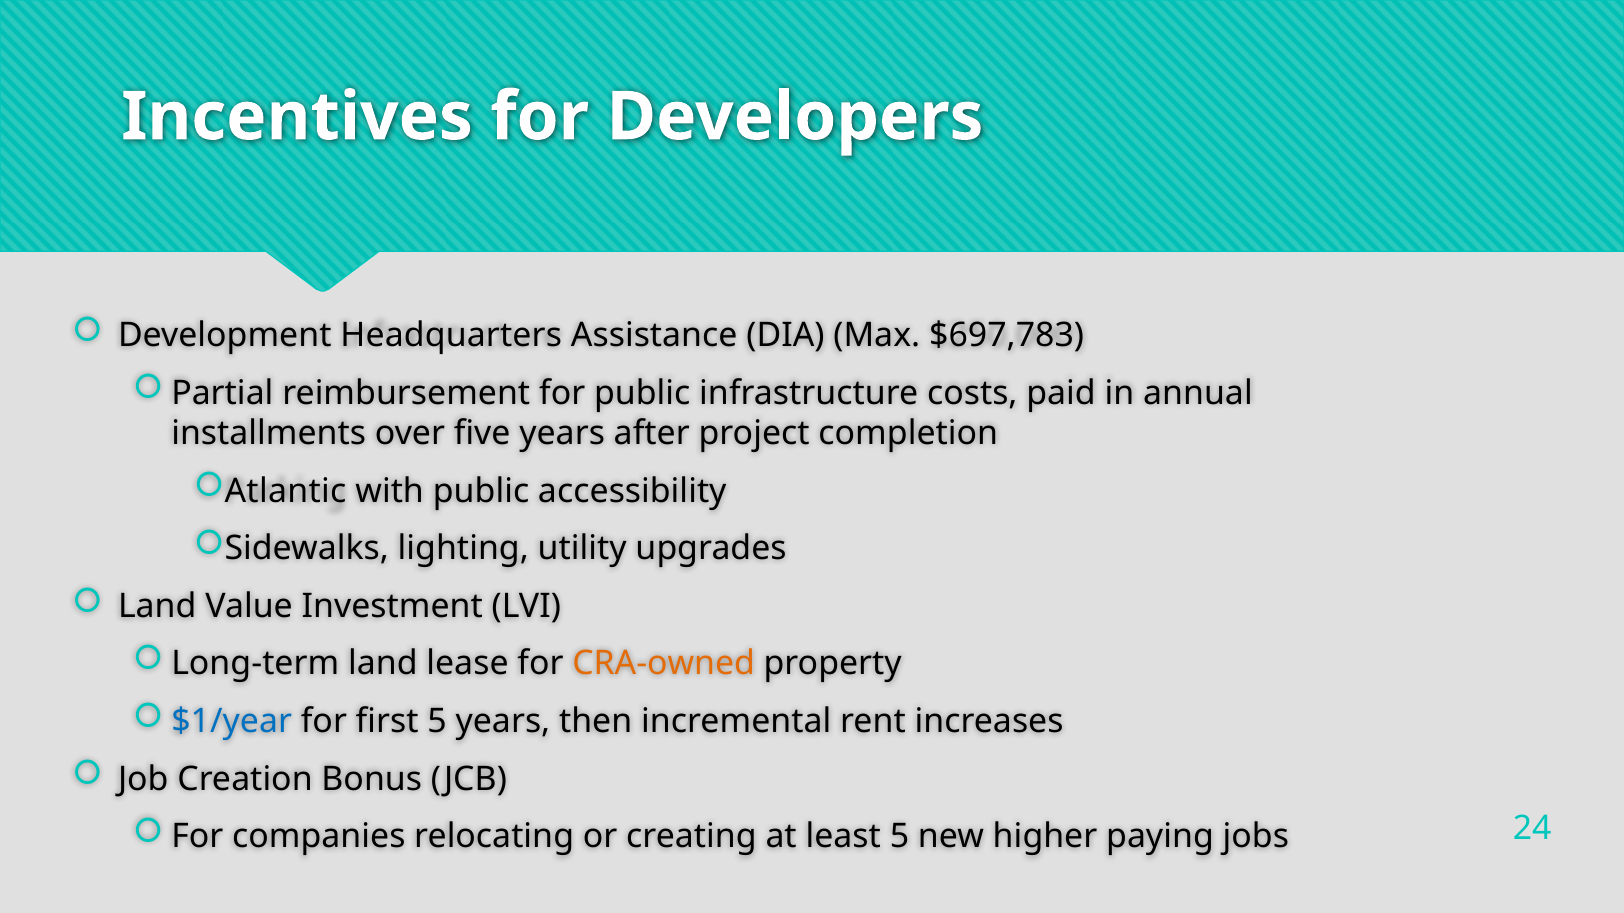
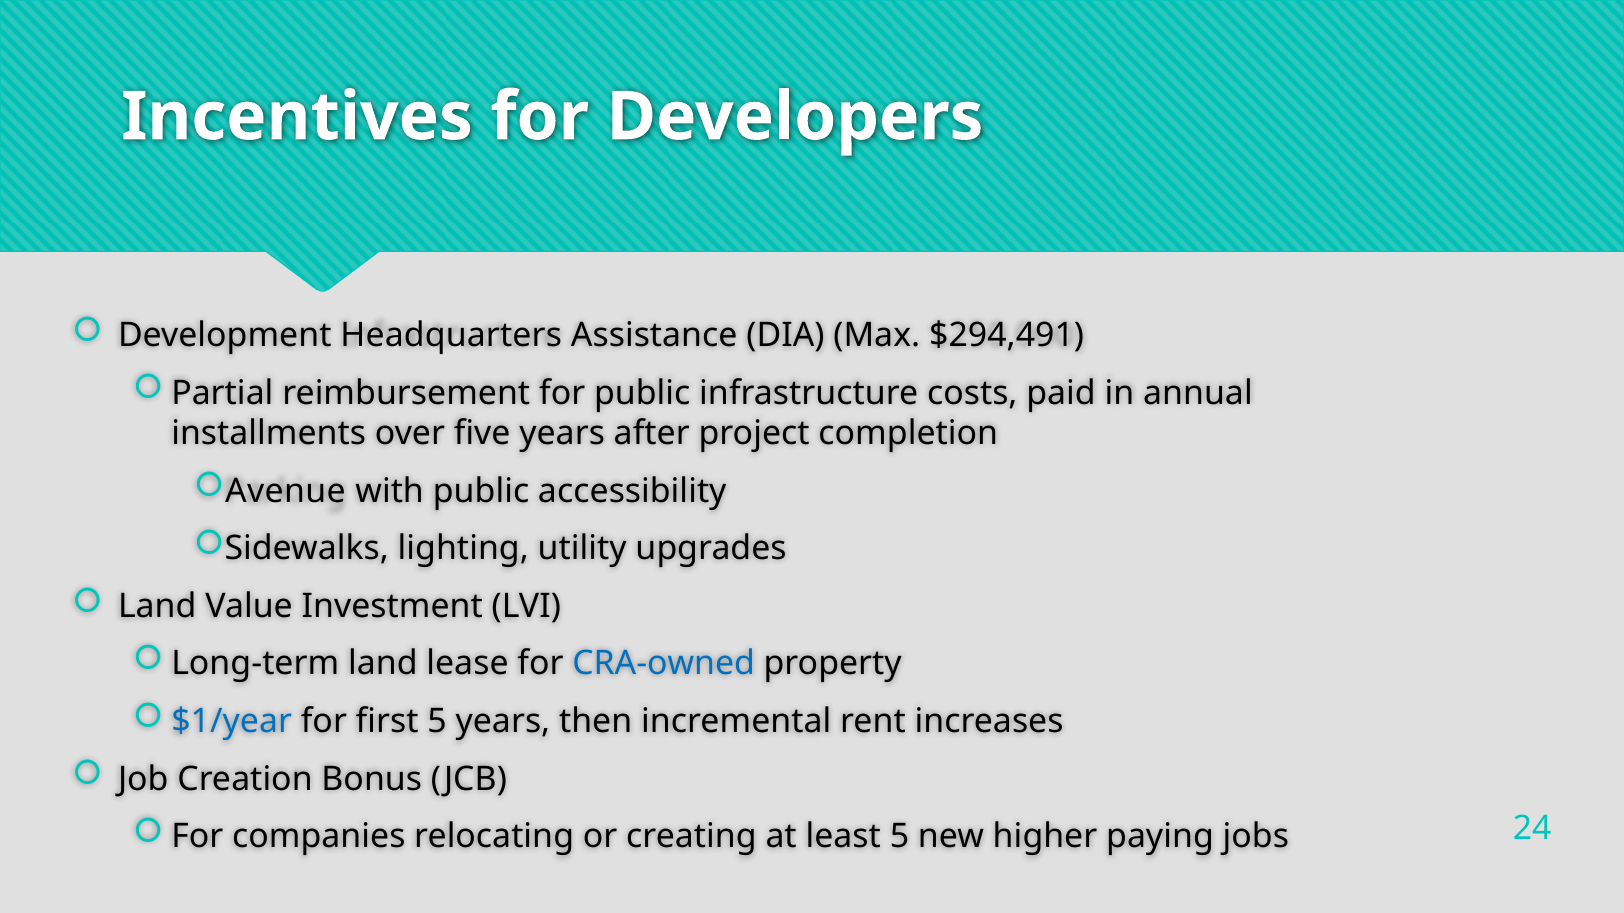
$697,783: $697,783 -> $294,491 (1007, 336)
Atlantic: Atlantic -> Avenue (285, 492)
CRA-owned colour: orange -> blue (664, 664)
